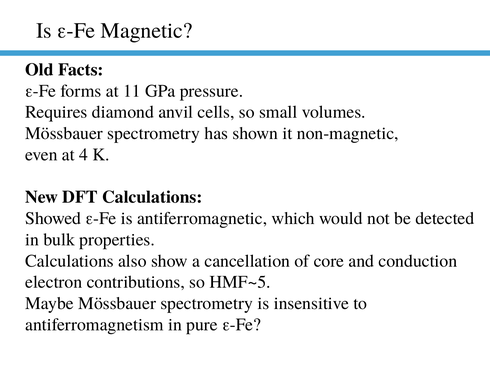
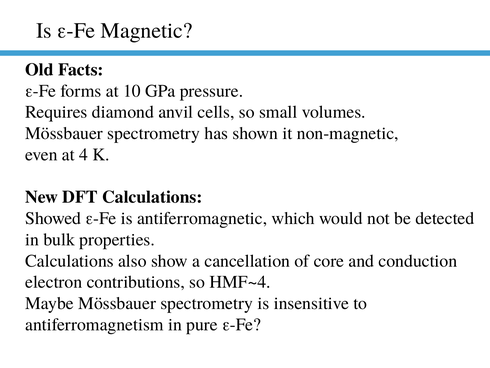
11: 11 -> 10 (132, 91)
HMF~5: HMF~5 -> HMF~4 (240, 282)
